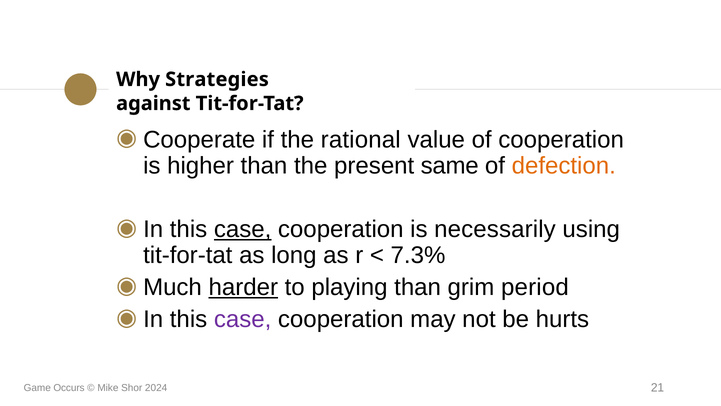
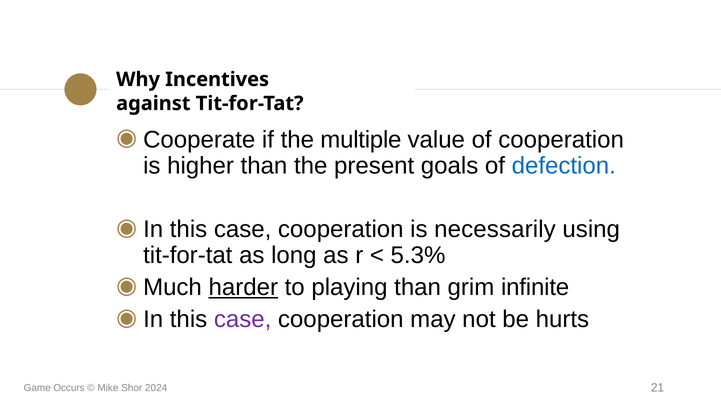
Strategies: Strategies -> Incentives (217, 79)
rational: rational -> multiple (361, 139)
same: same -> goals (450, 165)
defection colour: orange -> blue (564, 165)
case underline: present -> none (243, 229)
7.3%: 7.3% -> 5.3% (418, 255)
period: period -> infinite (535, 287)
